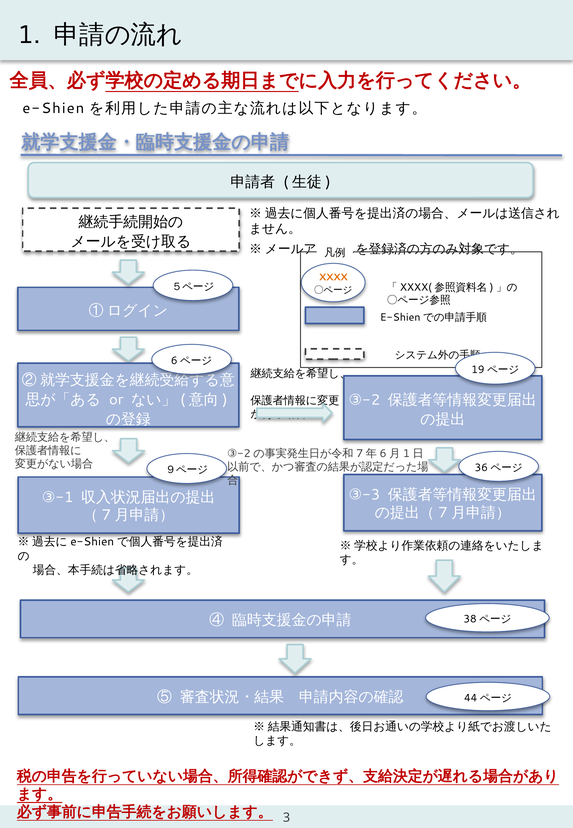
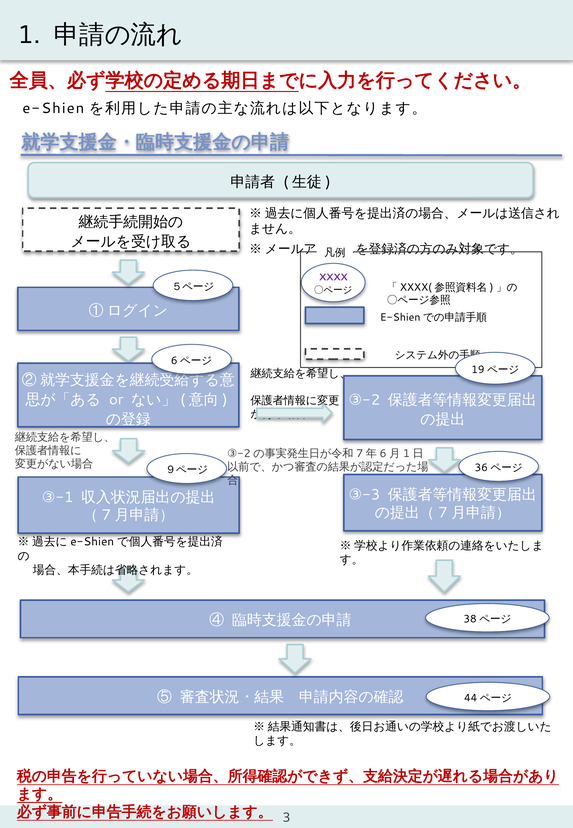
XXXX colour: orange -> purple (333, 277)
